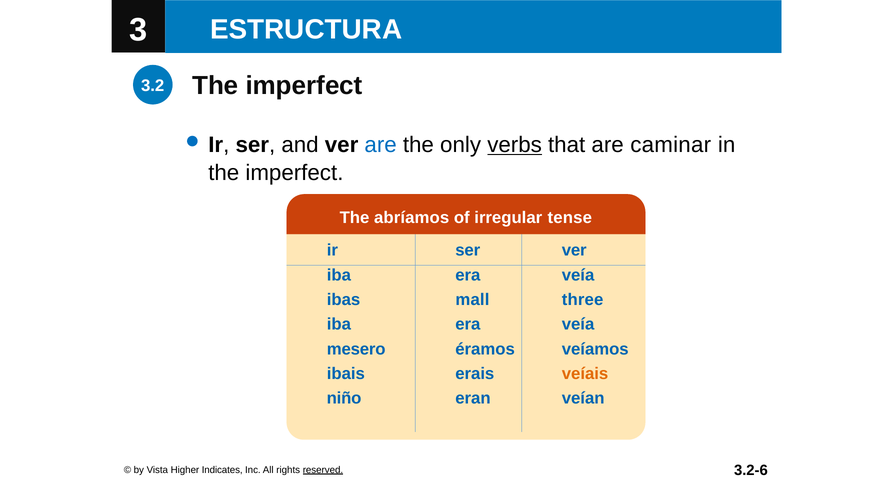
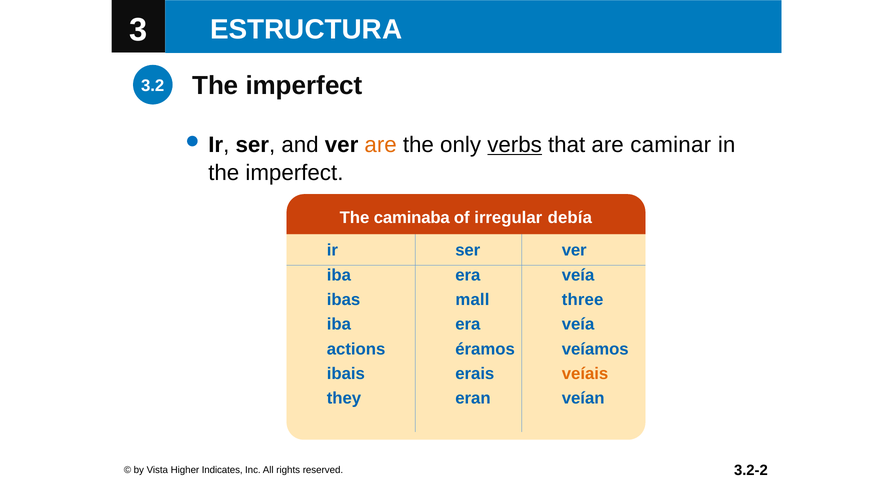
are colour: blue -> orange (381, 145)
abríamos: abríamos -> caminaba (412, 218)
tense: tense -> debía (570, 218)
mesero: mesero -> actions (356, 349)
niño: niño -> they (344, 398)
3.2-6: 3.2-6 -> 3.2-2 (751, 470)
reserved underline: present -> none (323, 469)
